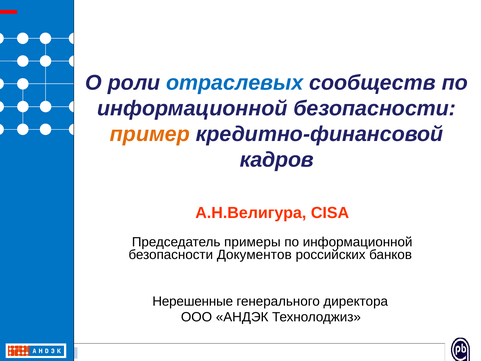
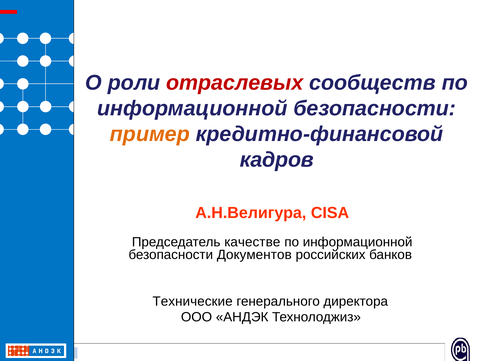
отраслевых colour: blue -> red (235, 83)
примеры: примеры -> качестве (252, 242)
Нерешенные: Нерешенные -> Технические (193, 301)
